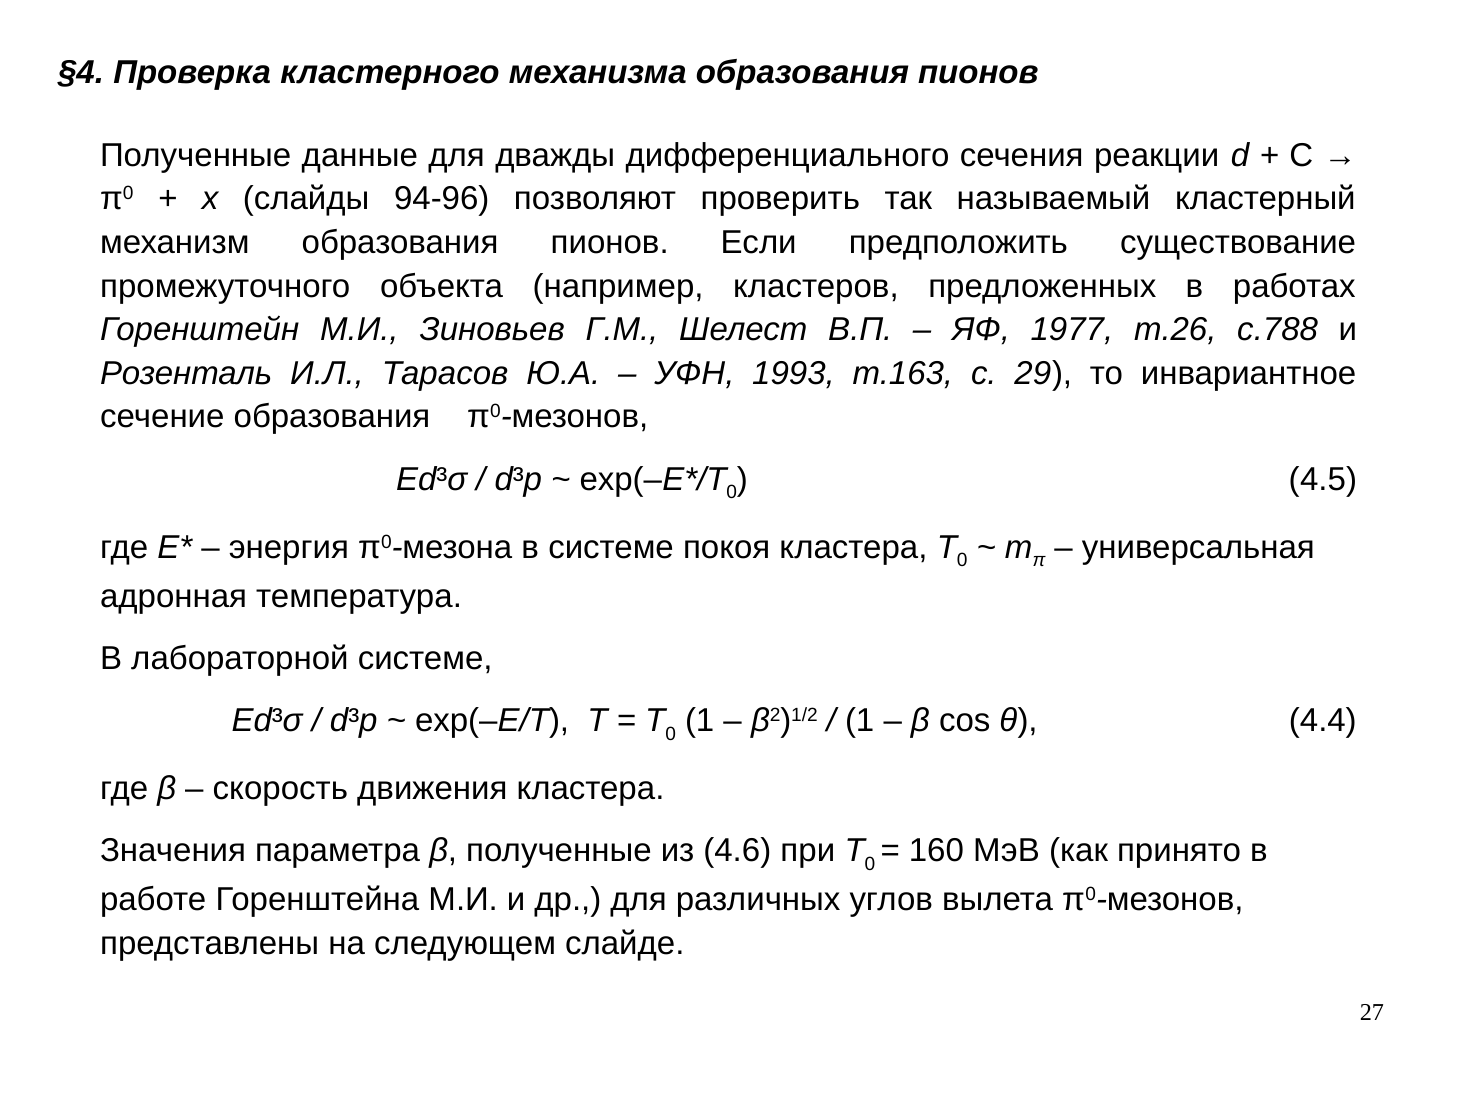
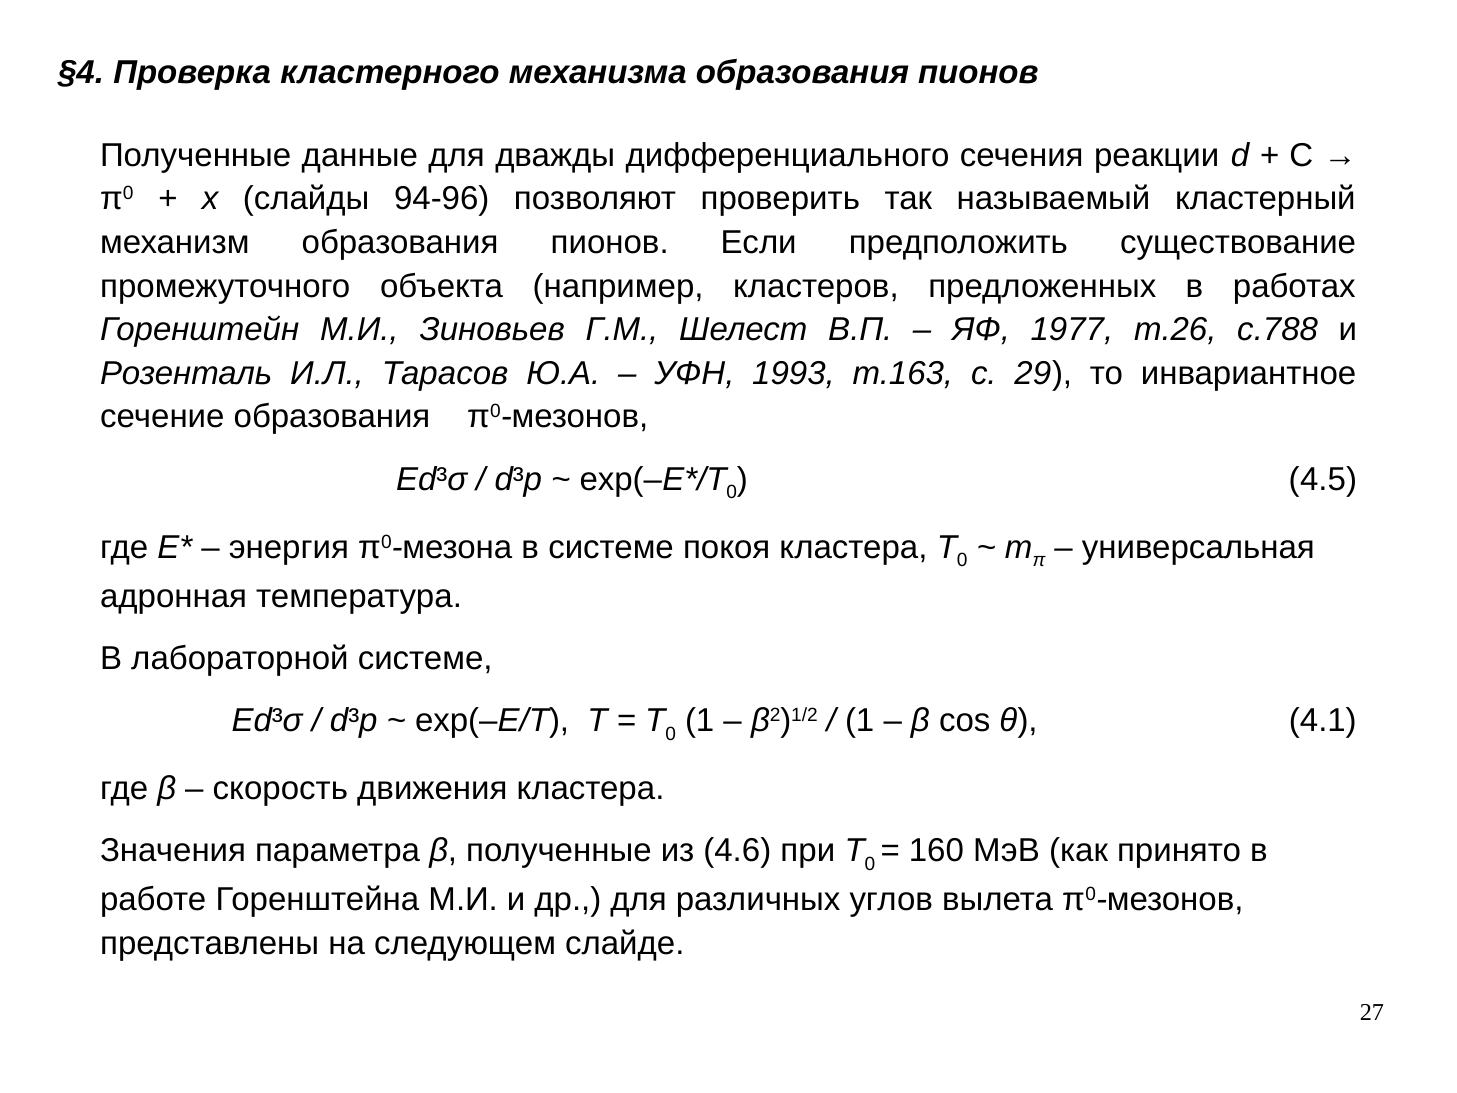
4.4: 4.4 -> 4.1 (1323, 721)
